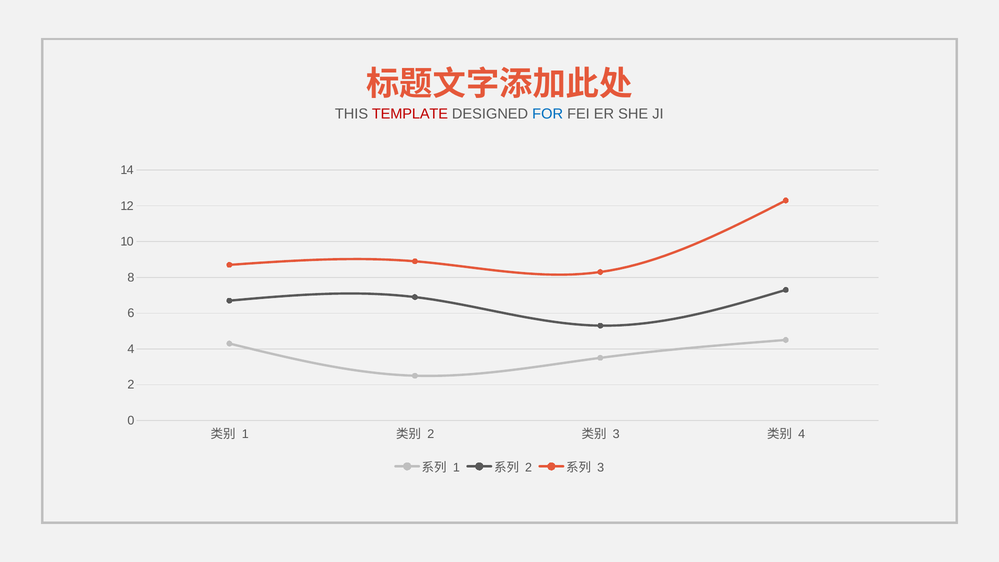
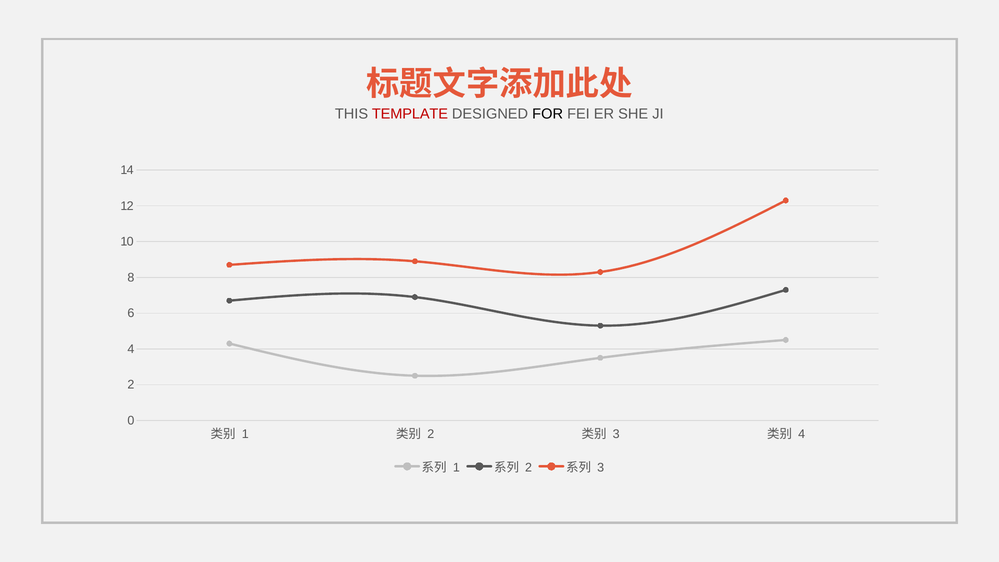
FOR colour: blue -> black (548, 114)
